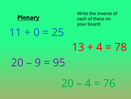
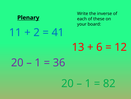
0: 0 -> 2 (37, 32)
25: 25 -> 41 (58, 32)
4: 4 -> 6 (99, 47)
78: 78 -> 12 (121, 47)
9: 9 -> 1 (38, 62)
95: 95 -> 36 (59, 62)
4: 4 -> 1 (88, 83)
76: 76 -> 82 (109, 83)
